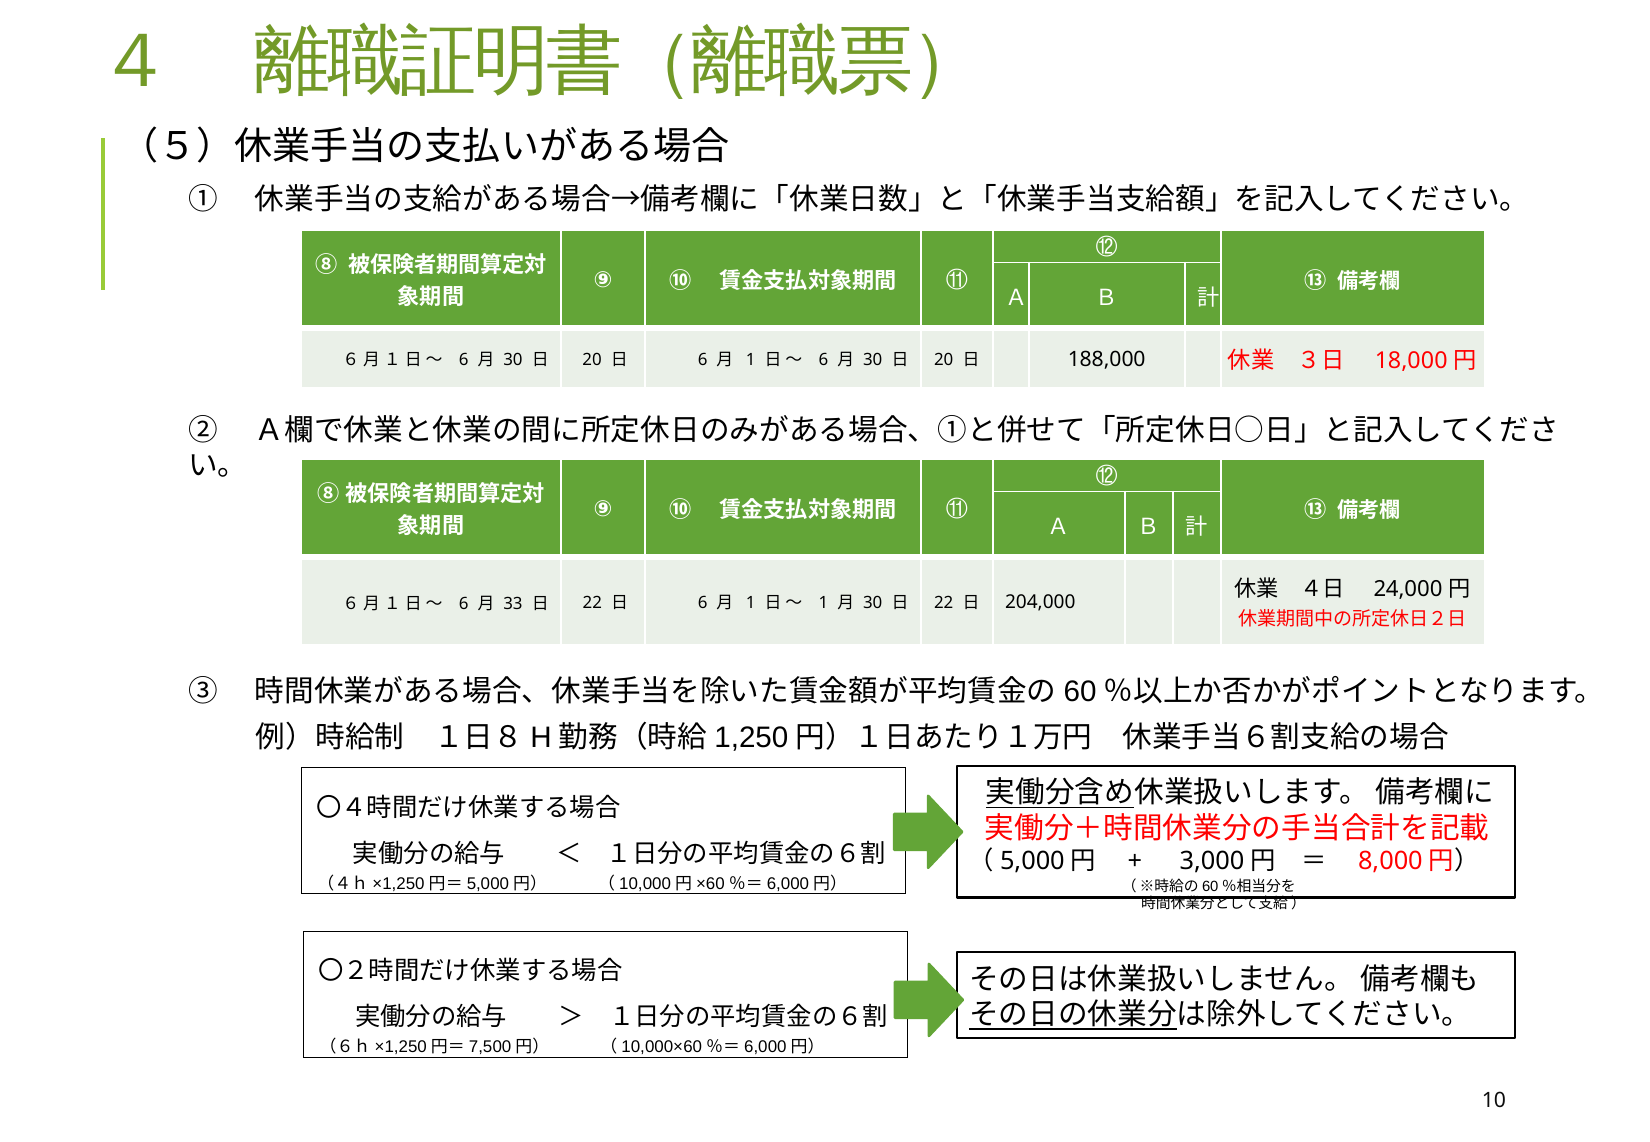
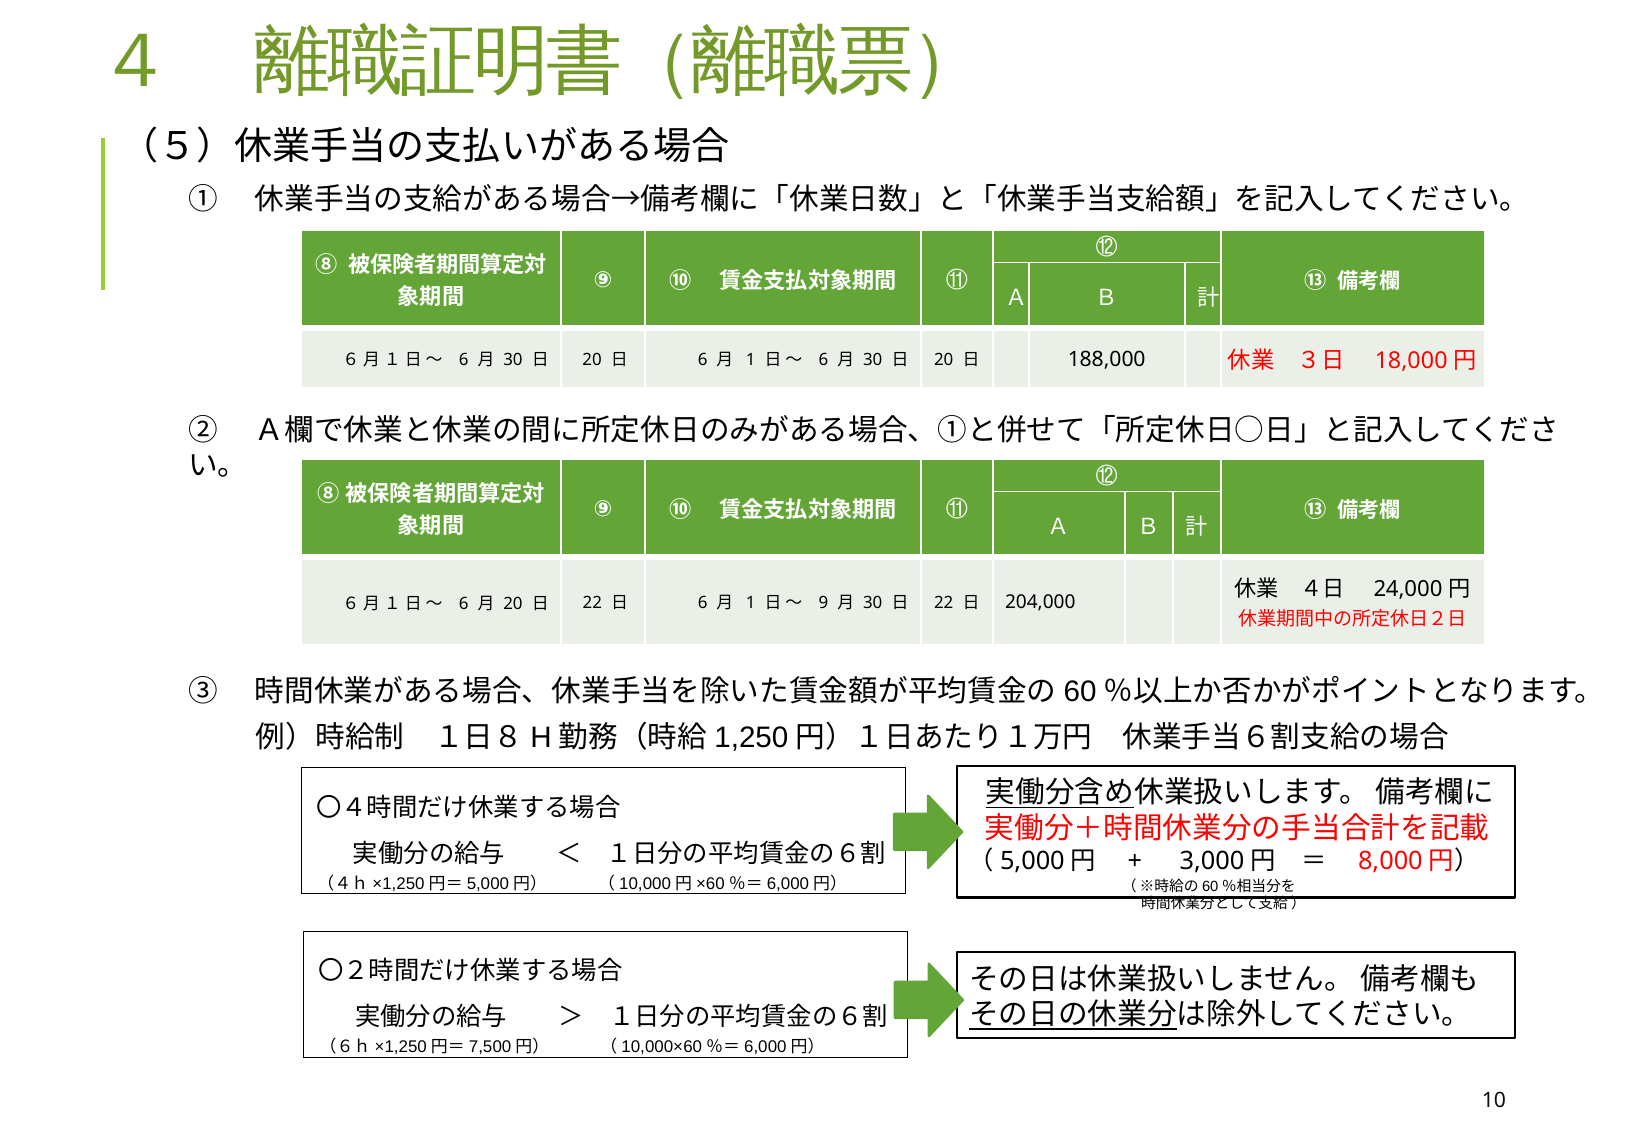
33: 33 -> 20 (513, 604)
1: 1 -> 9 (824, 603)
